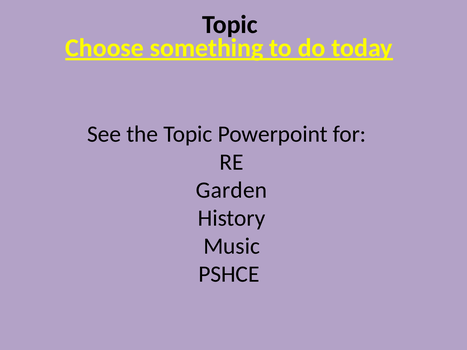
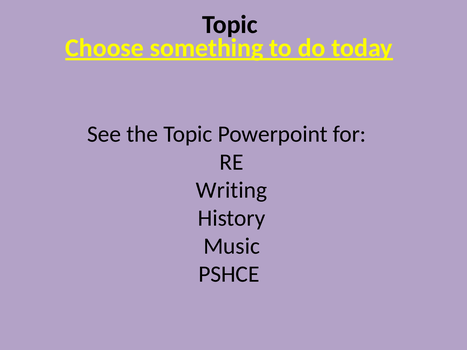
Garden: Garden -> Writing (232, 190)
